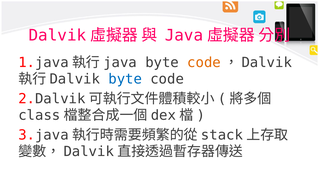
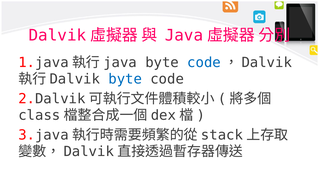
code colour: orange -> blue (204, 63)
